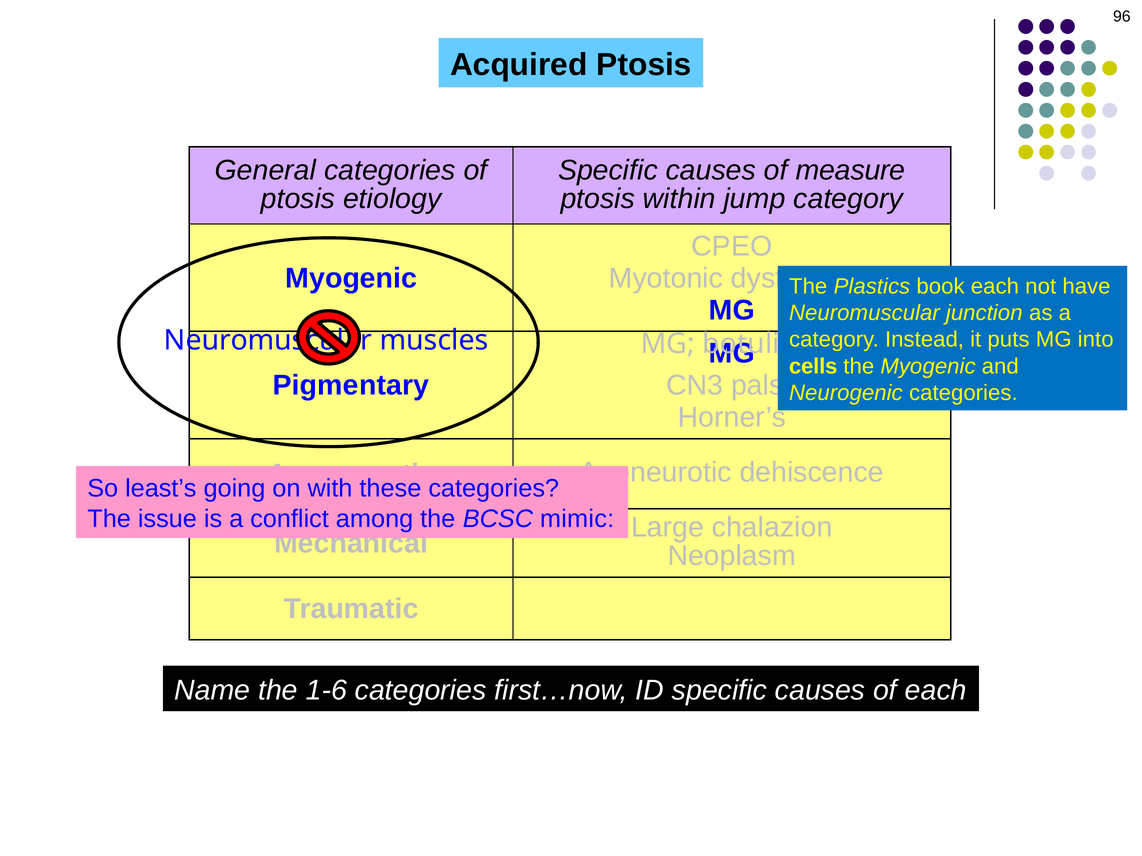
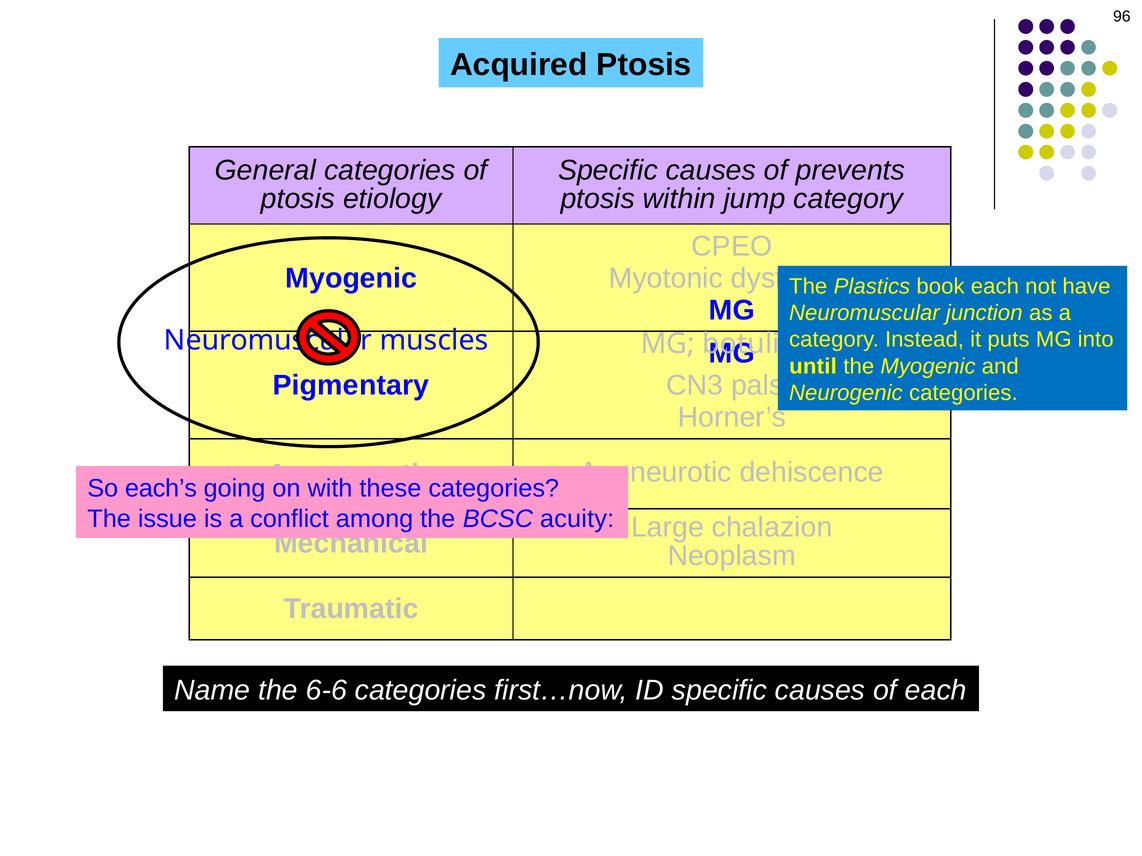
measure: measure -> prevents (850, 170)
cells: cells -> until (813, 366)
least’s: least’s -> each’s (161, 489)
mimic: mimic -> acuity (577, 519)
1-6: 1-6 -> 6-6 (326, 691)
